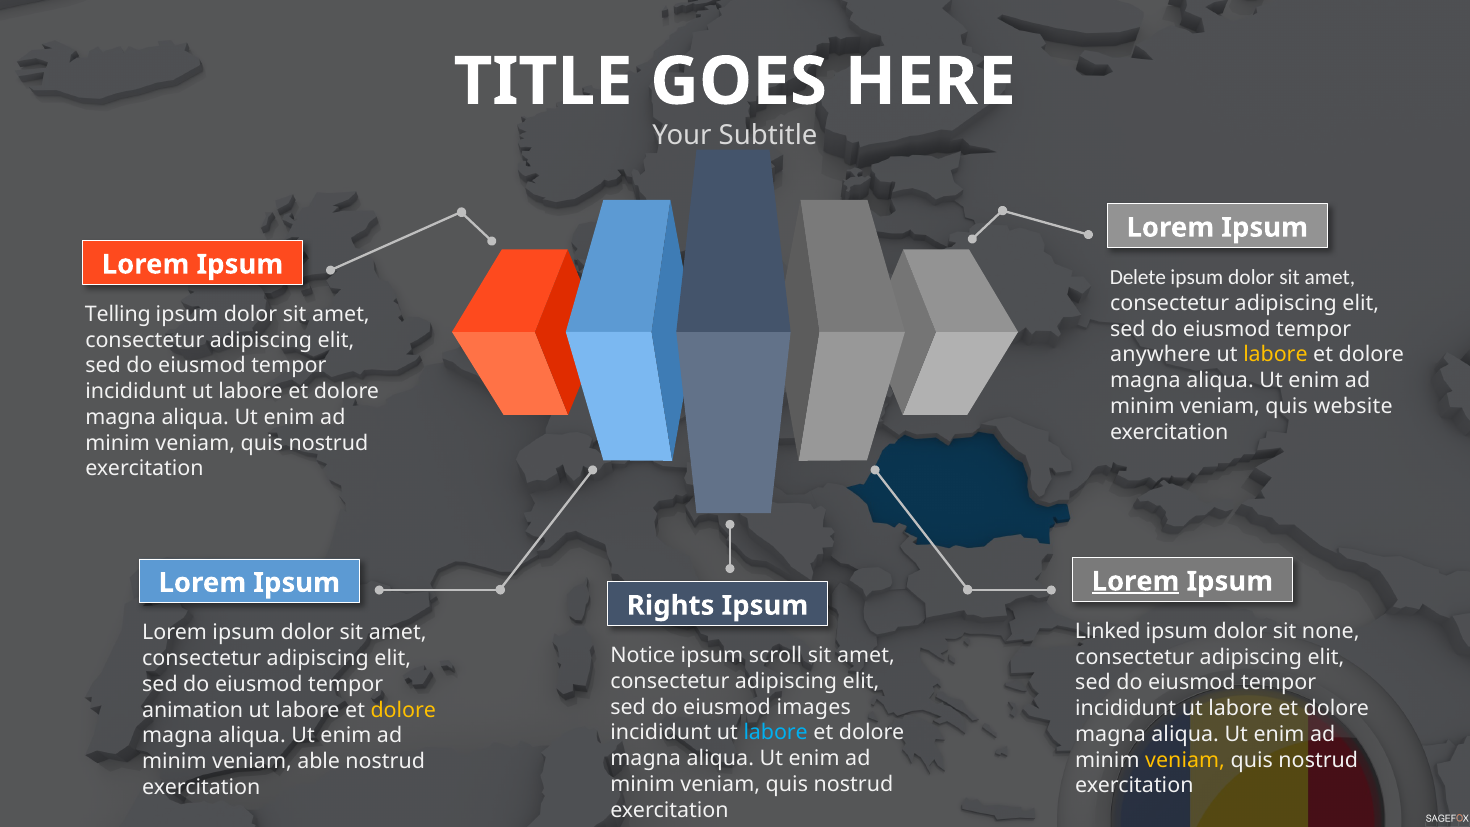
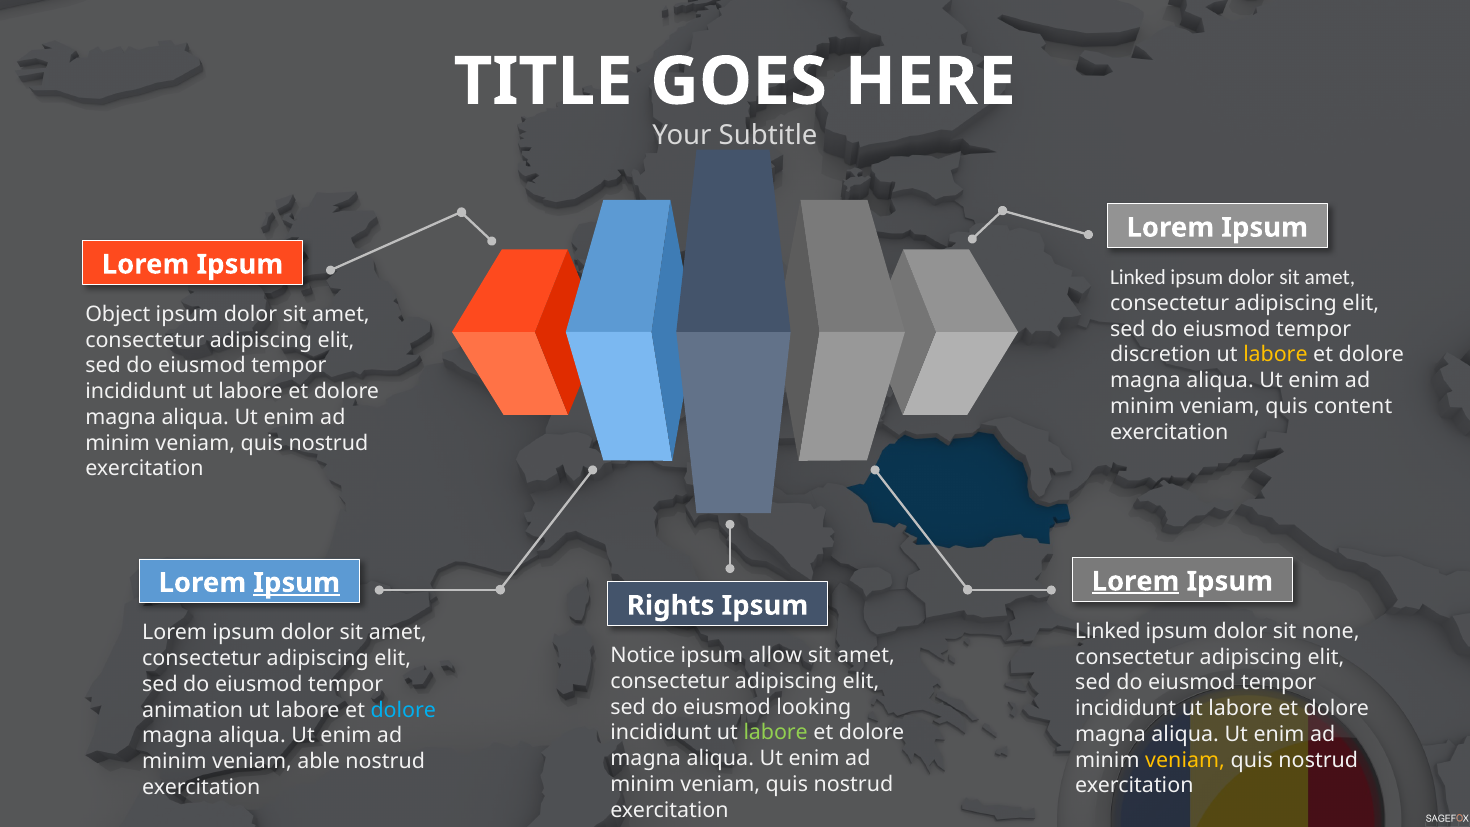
Delete: Delete -> Linked (1138, 277)
Telling: Telling -> Object (118, 314)
anywhere: anywhere -> discretion (1161, 355)
website: website -> content (1353, 406)
Ipsum underline: none -> present (297, 583)
scroll: scroll -> allow (775, 655)
images: images -> looking (814, 707)
dolore colour: yellow -> light blue (403, 710)
labore colour: light blue -> light green (776, 733)
